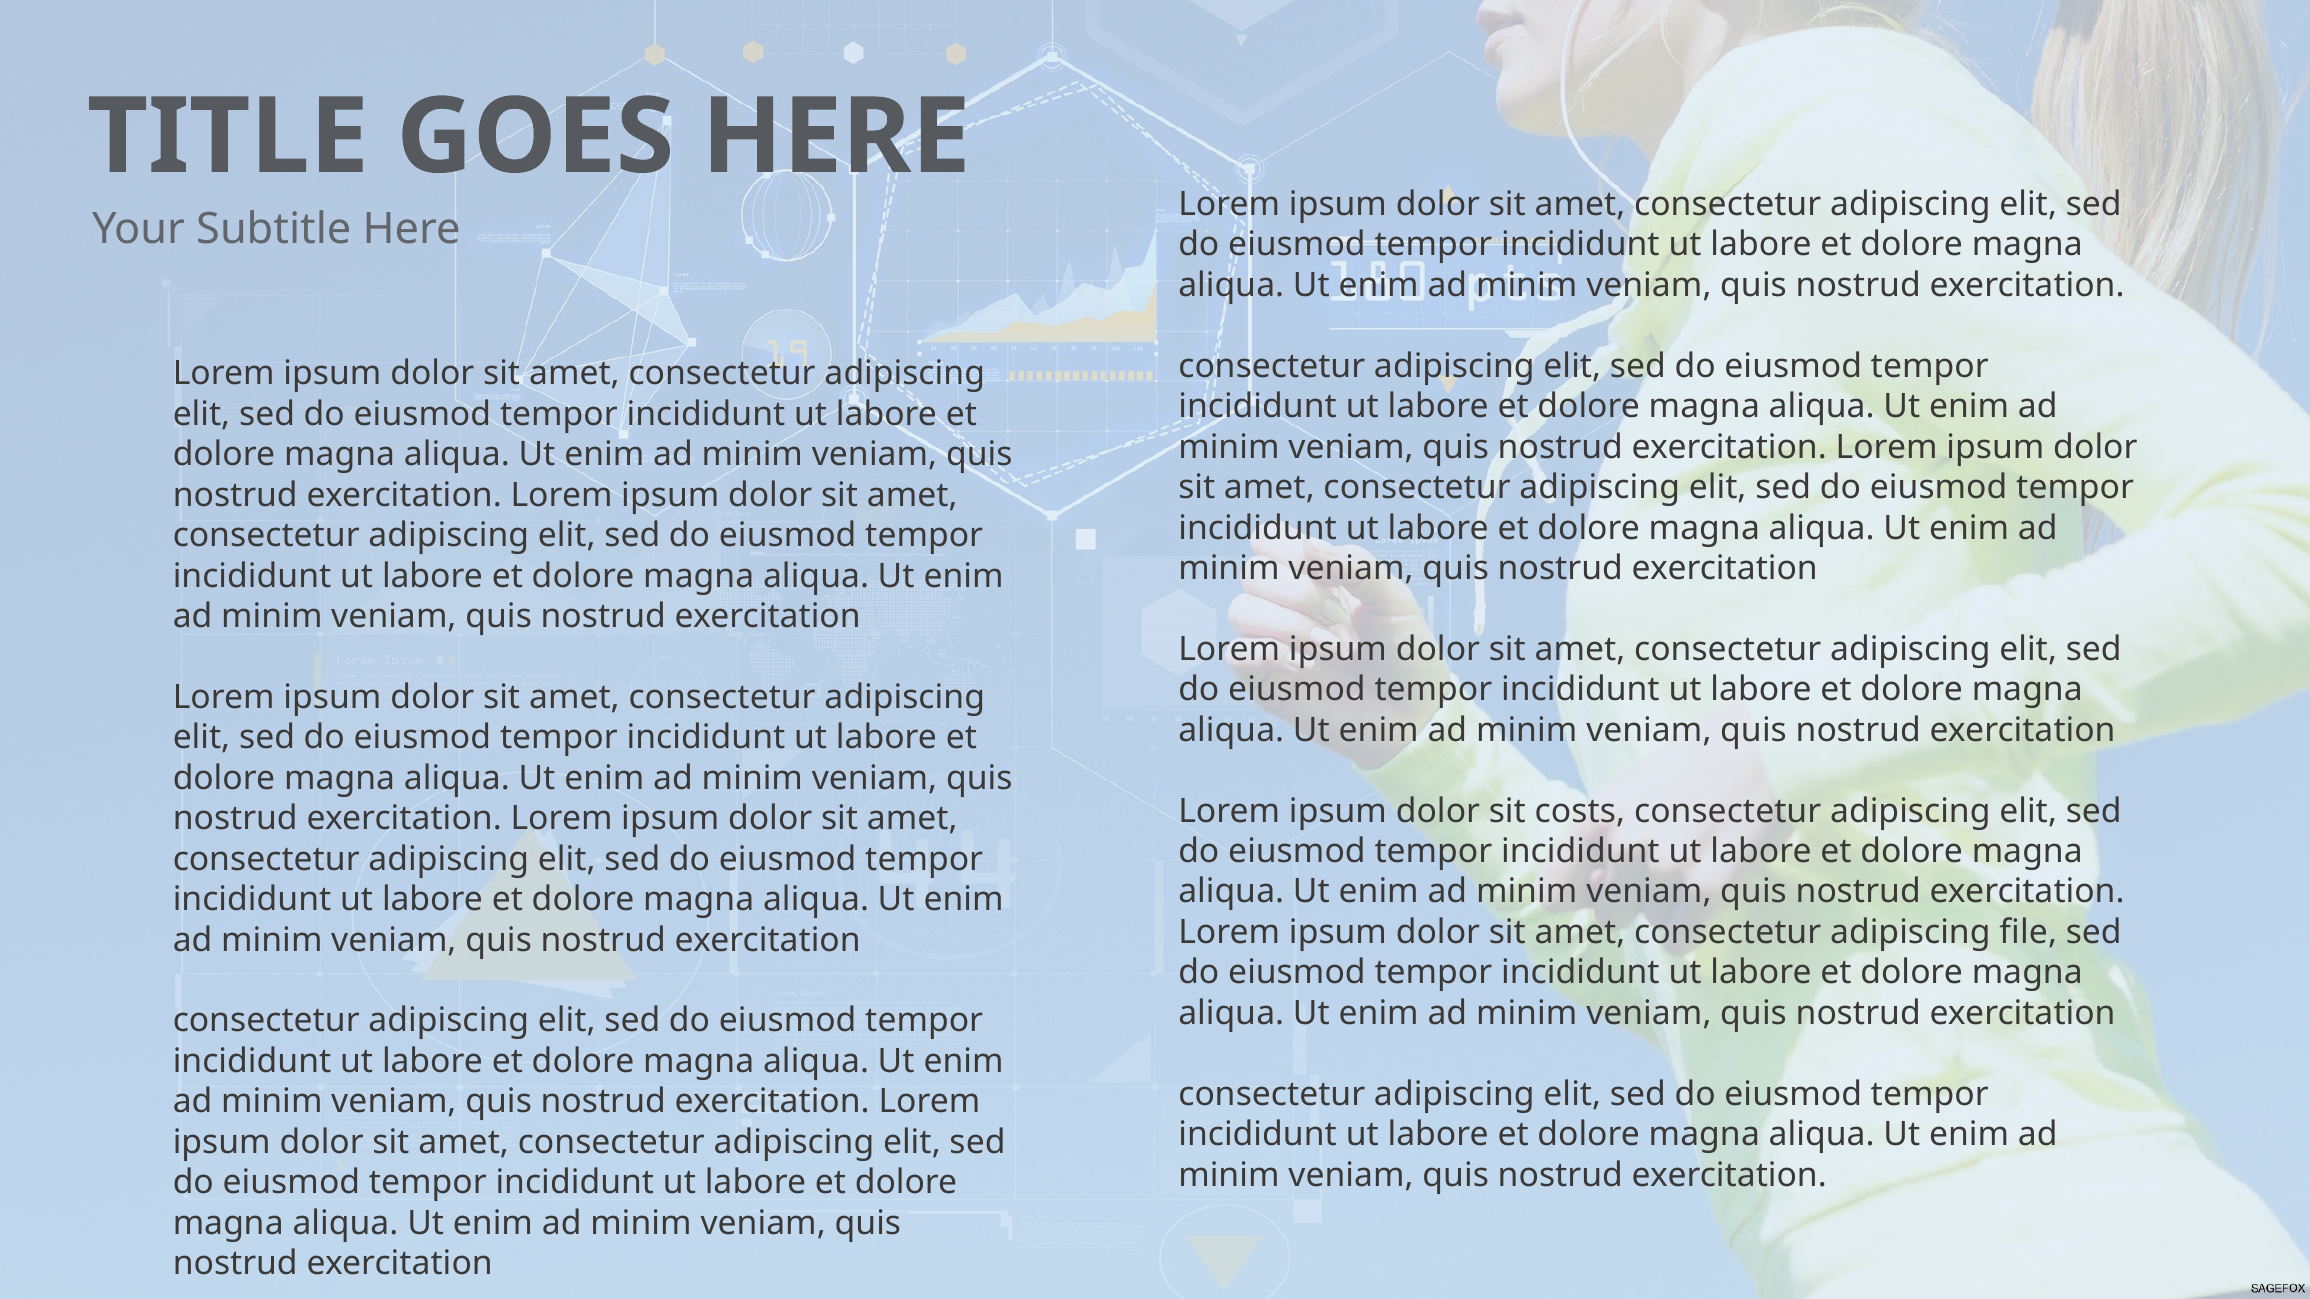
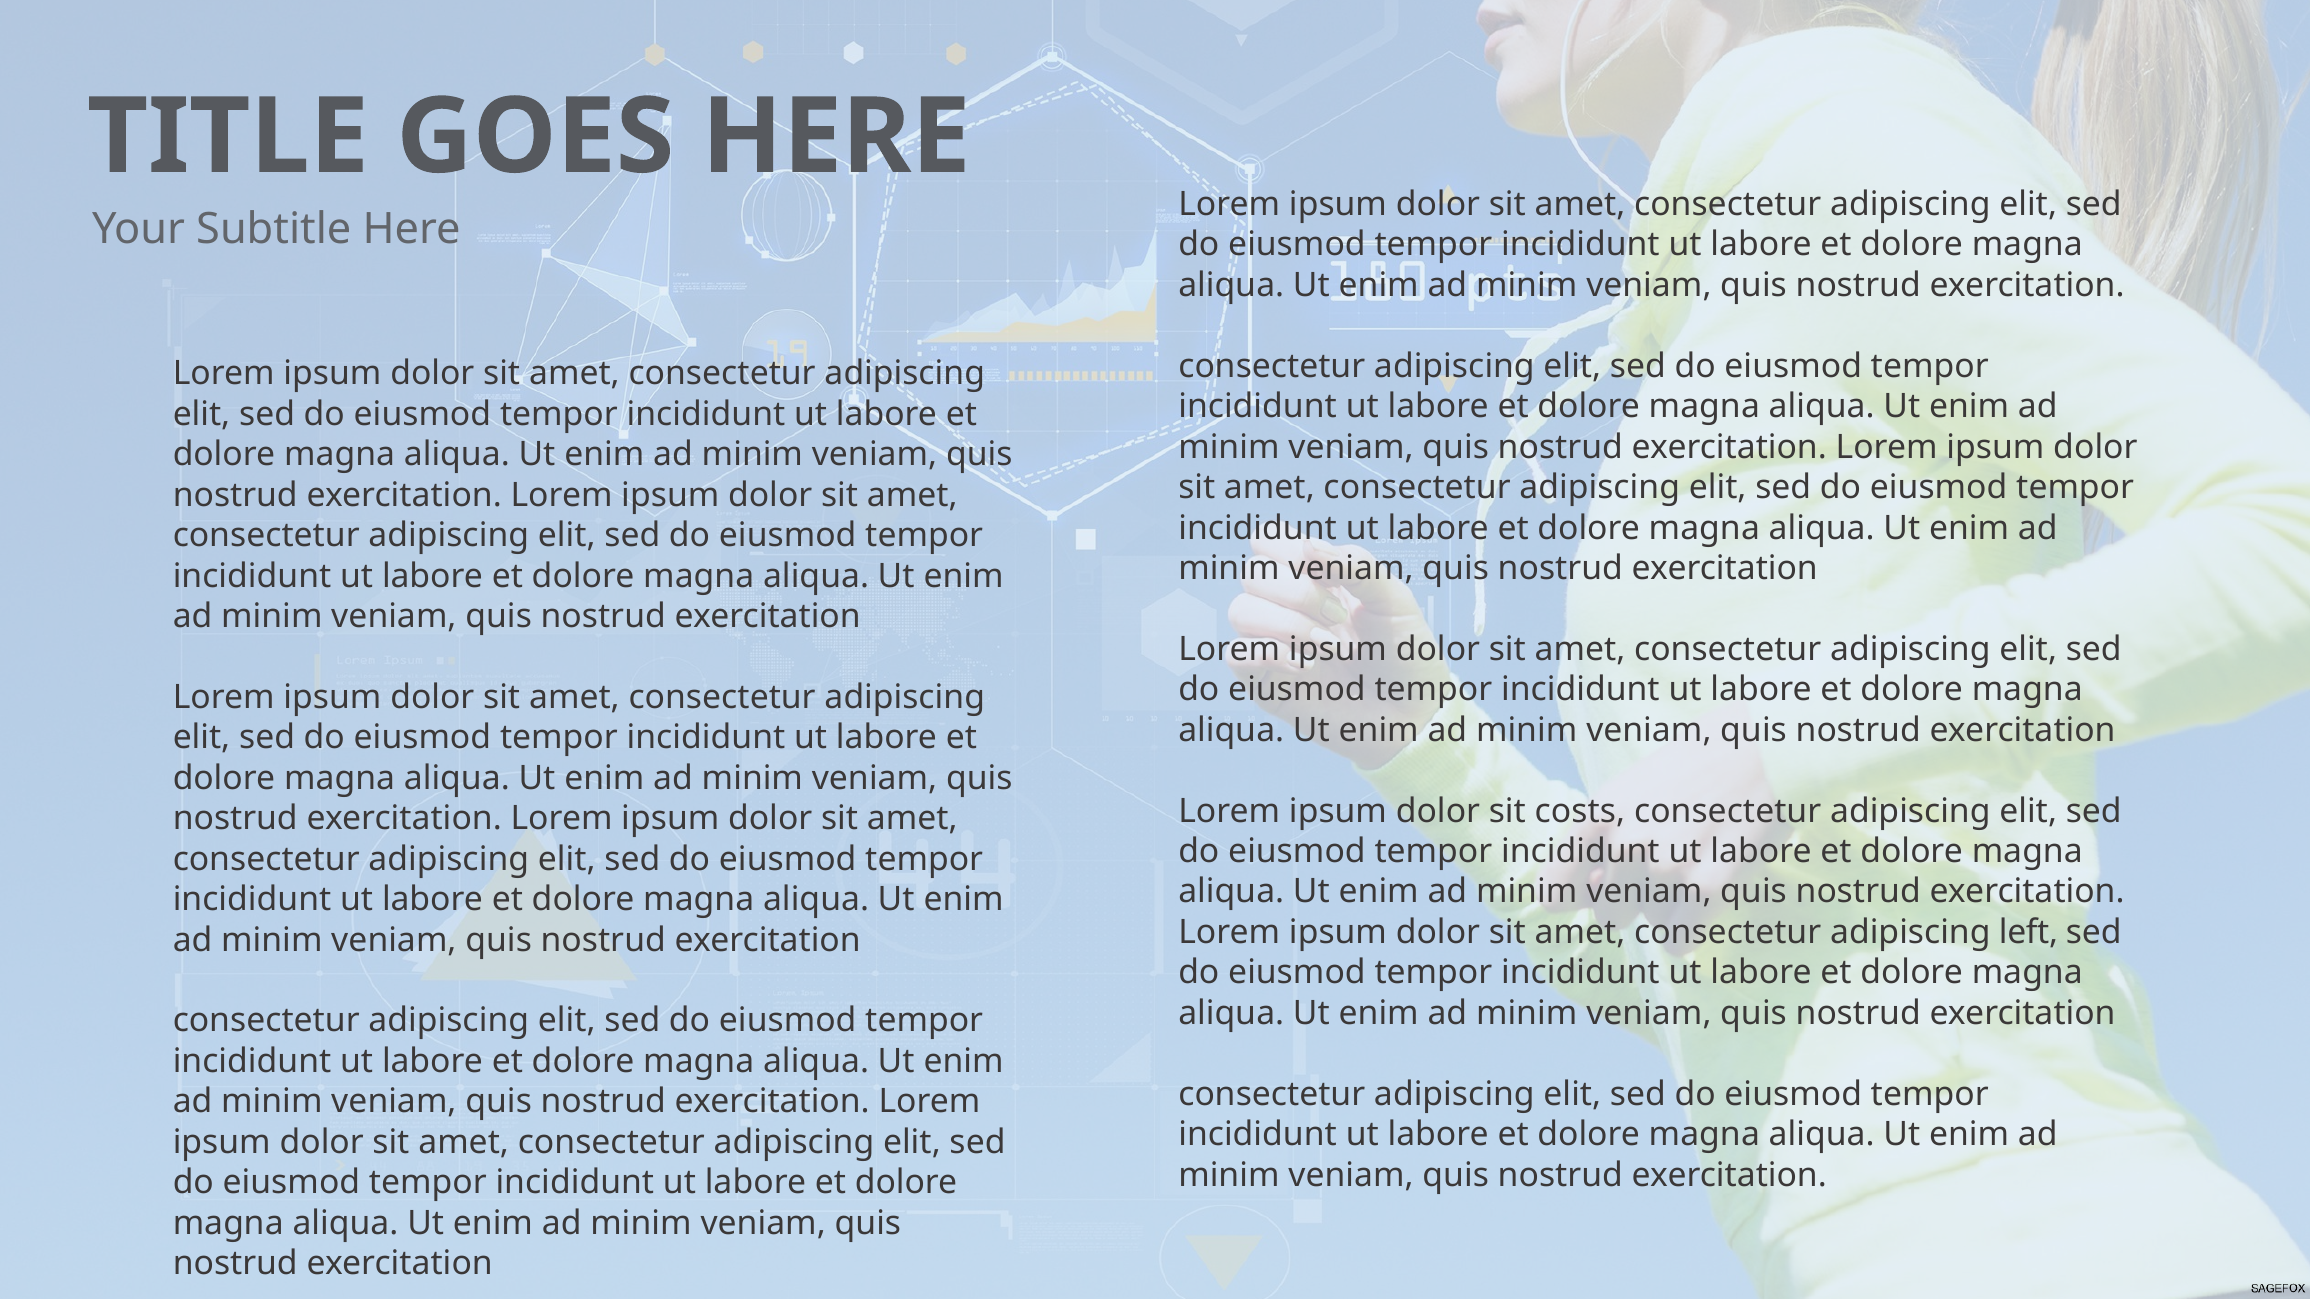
file: file -> left (2029, 933)
